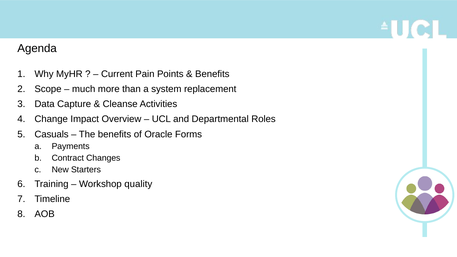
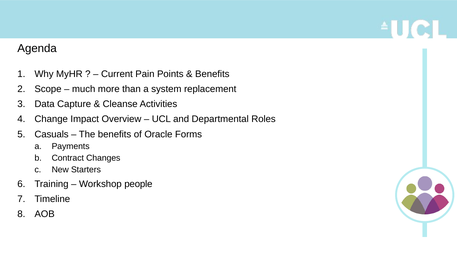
quality: quality -> people (138, 184)
